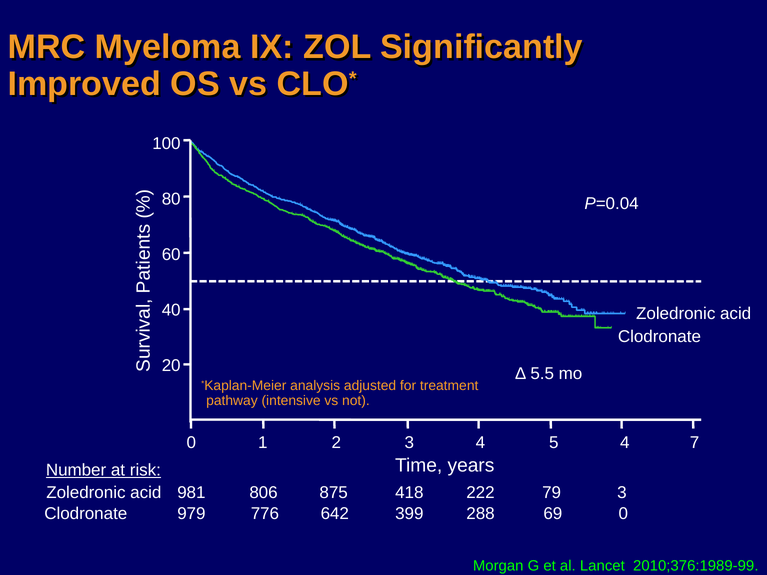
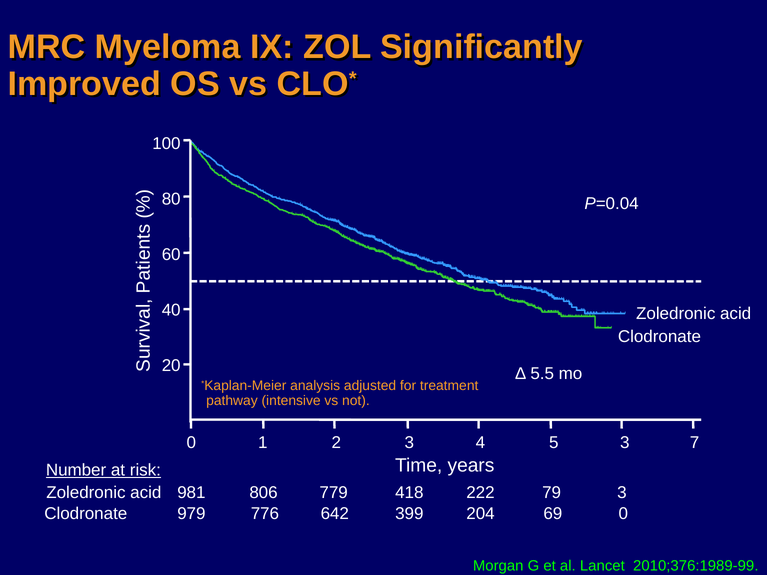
5 4: 4 -> 3 (625, 443)
875: 875 -> 779 (334, 493)
288: 288 -> 204 (481, 514)
